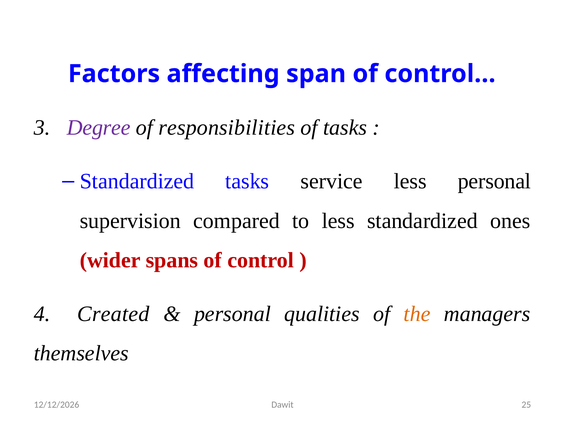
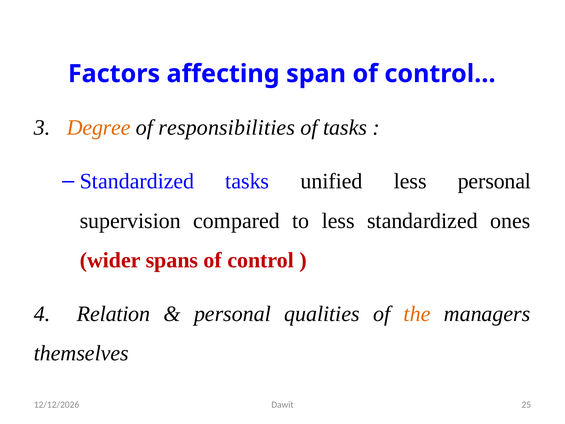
Degree colour: purple -> orange (99, 128)
service: service -> unified (332, 181)
Created: Created -> Relation (114, 314)
